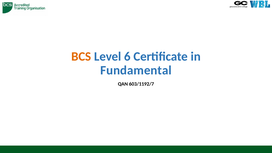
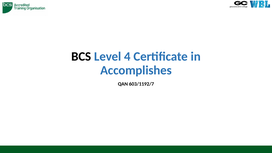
BCS colour: orange -> black (81, 57)
6: 6 -> 4 (127, 57)
Fundamental: Fundamental -> Accomplishes (136, 70)
